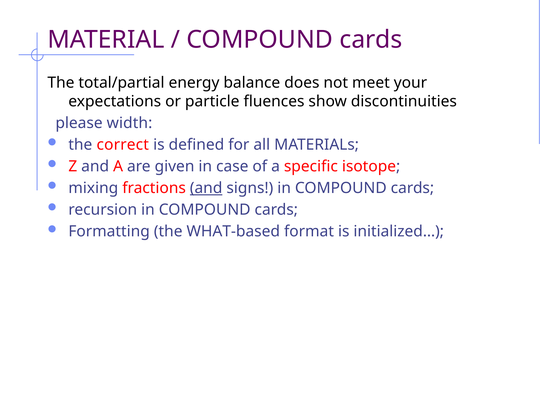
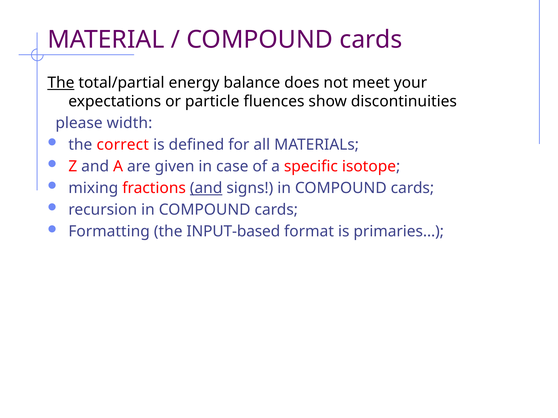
The underline: none -> present (61, 83)
WHAT-based: WHAT-based -> INPUT-based (233, 232)
initialized…: initialized… -> primaries… (399, 232)
